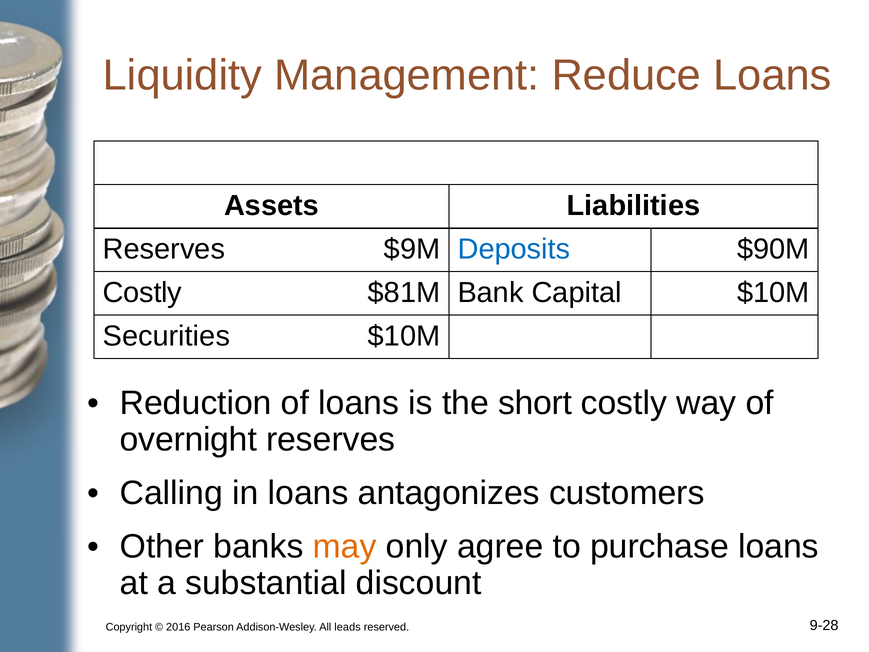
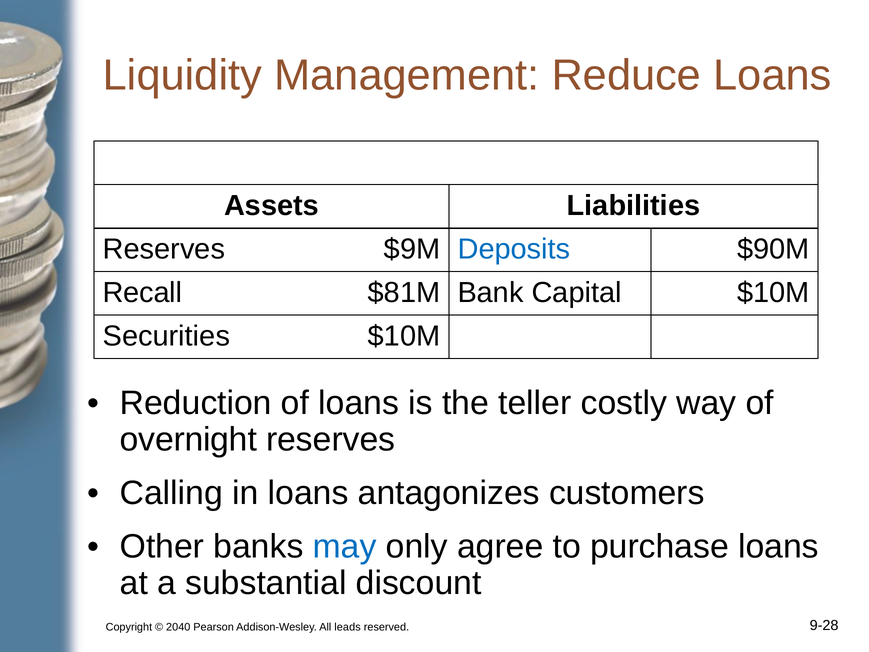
Costly: Costly -> Recall (142, 292)
short: short -> teller (535, 403)
may colour: orange -> blue (345, 546)
2016: 2016 -> 2040 (178, 627)
